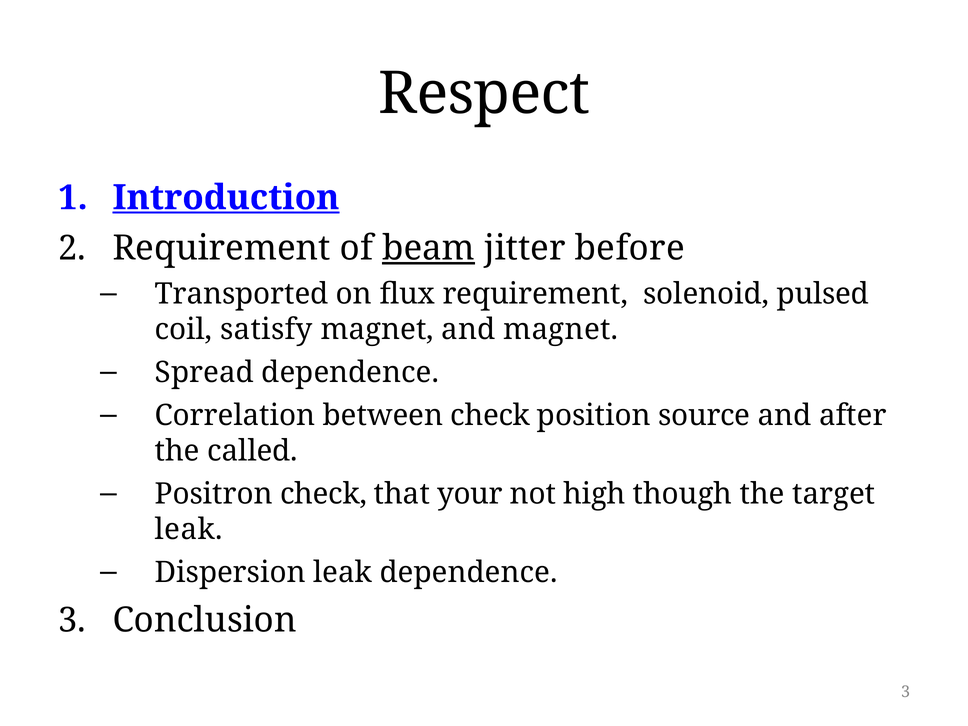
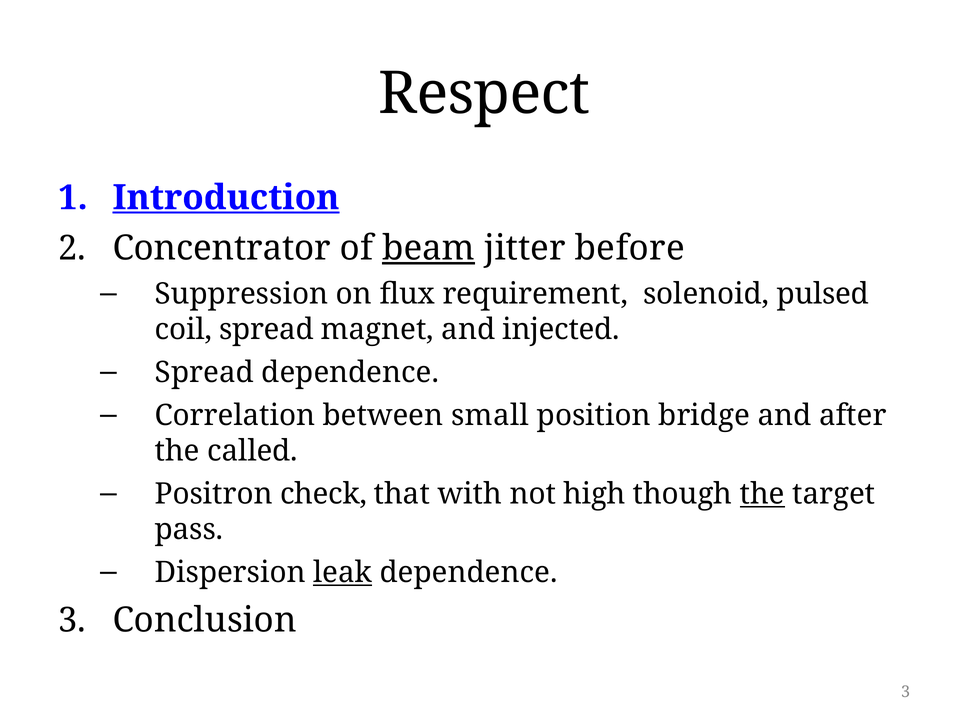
Requirement: Requirement -> Concentrator (222, 248)
Transported: Transported -> Suppression (242, 294)
coil satisfy: satisfy -> spread (267, 330)
and magnet: magnet -> injected (561, 330)
between check: check -> small (490, 416)
source: source -> bridge (704, 416)
your: your -> with (470, 494)
the underline: none -> present (762, 494)
leak: leak -> pass (189, 530)
leak underline: none -> present (343, 573)
